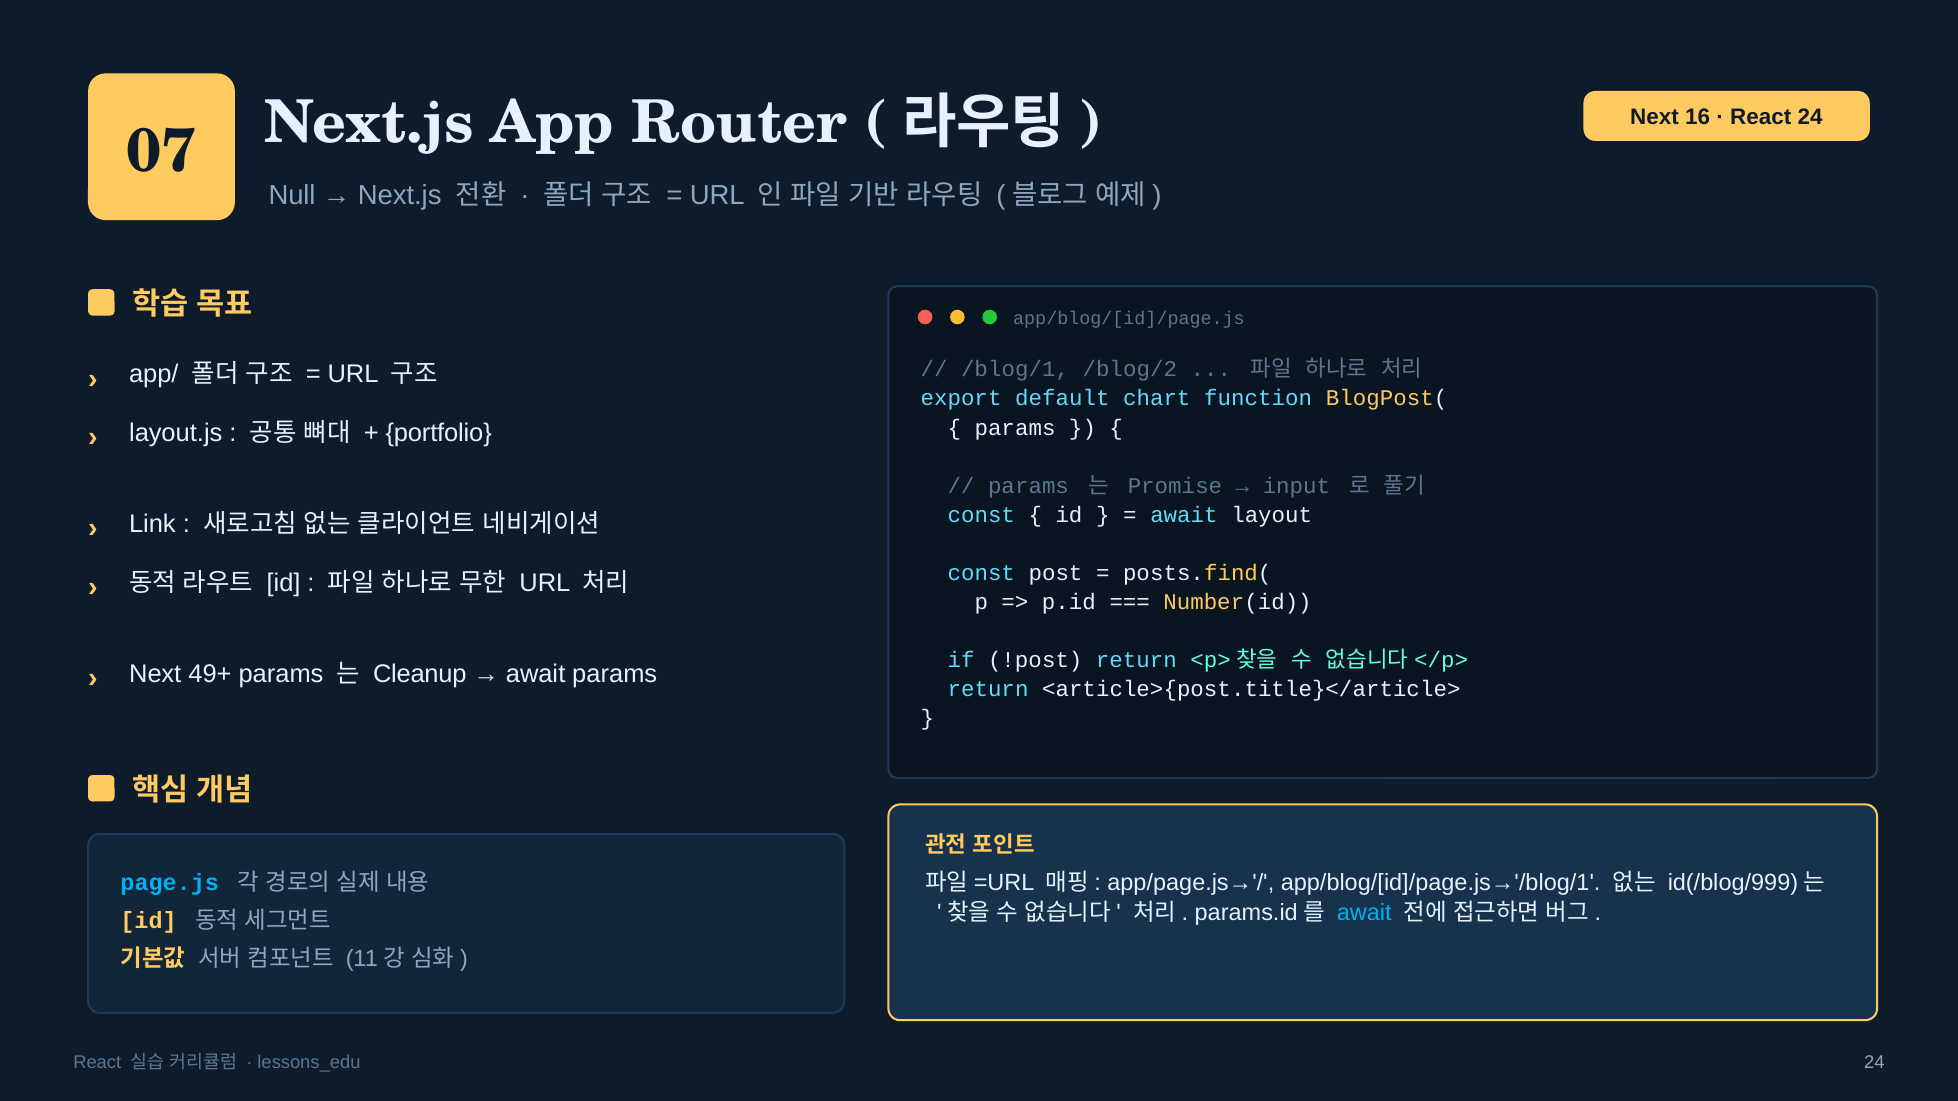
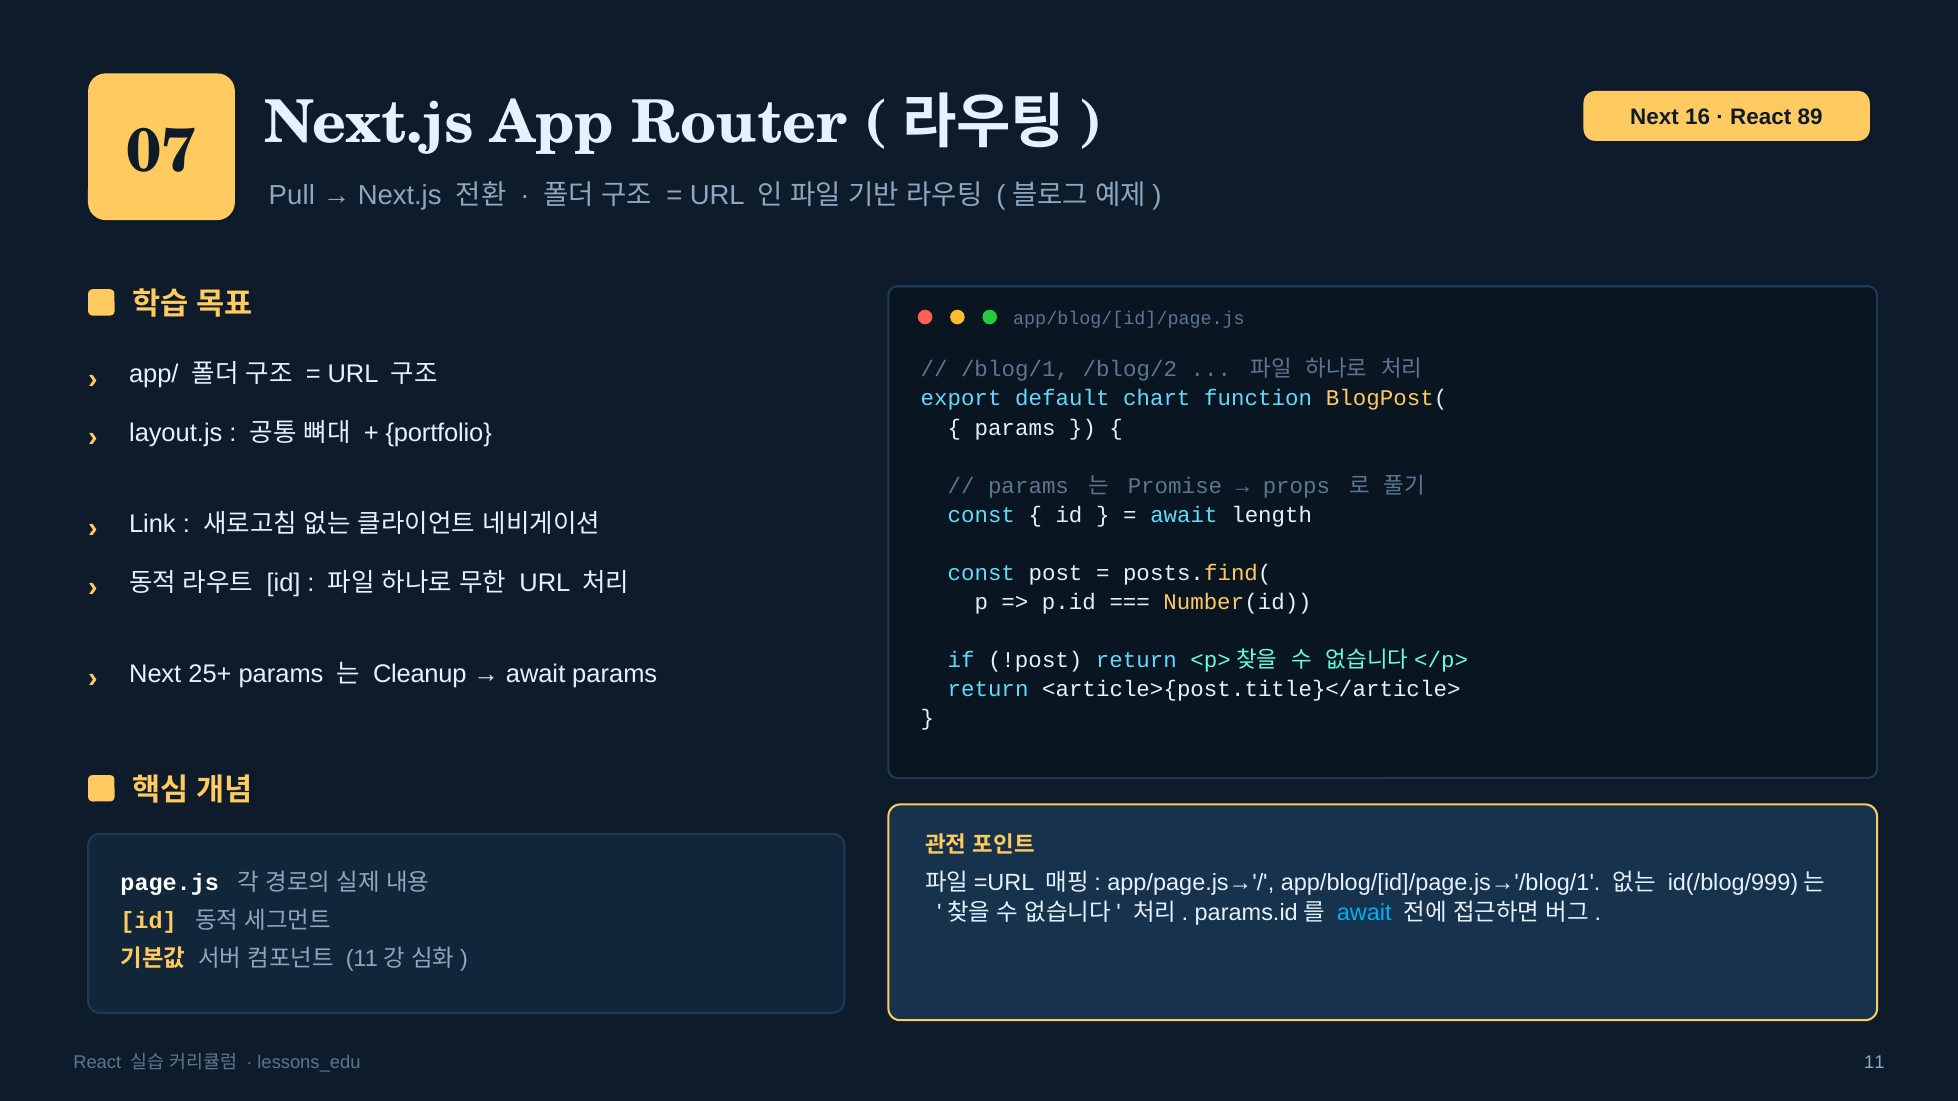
React 24: 24 -> 89 (1810, 117)
Null: Null -> Pull (292, 196)
input: input -> props (1296, 486)
layout: layout -> length (1272, 515)
49+: 49+ -> 25+ (210, 674)
page.js colour: light blue -> white (170, 883)
lessons_edu 24: 24 -> 11 (1874, 1063)
